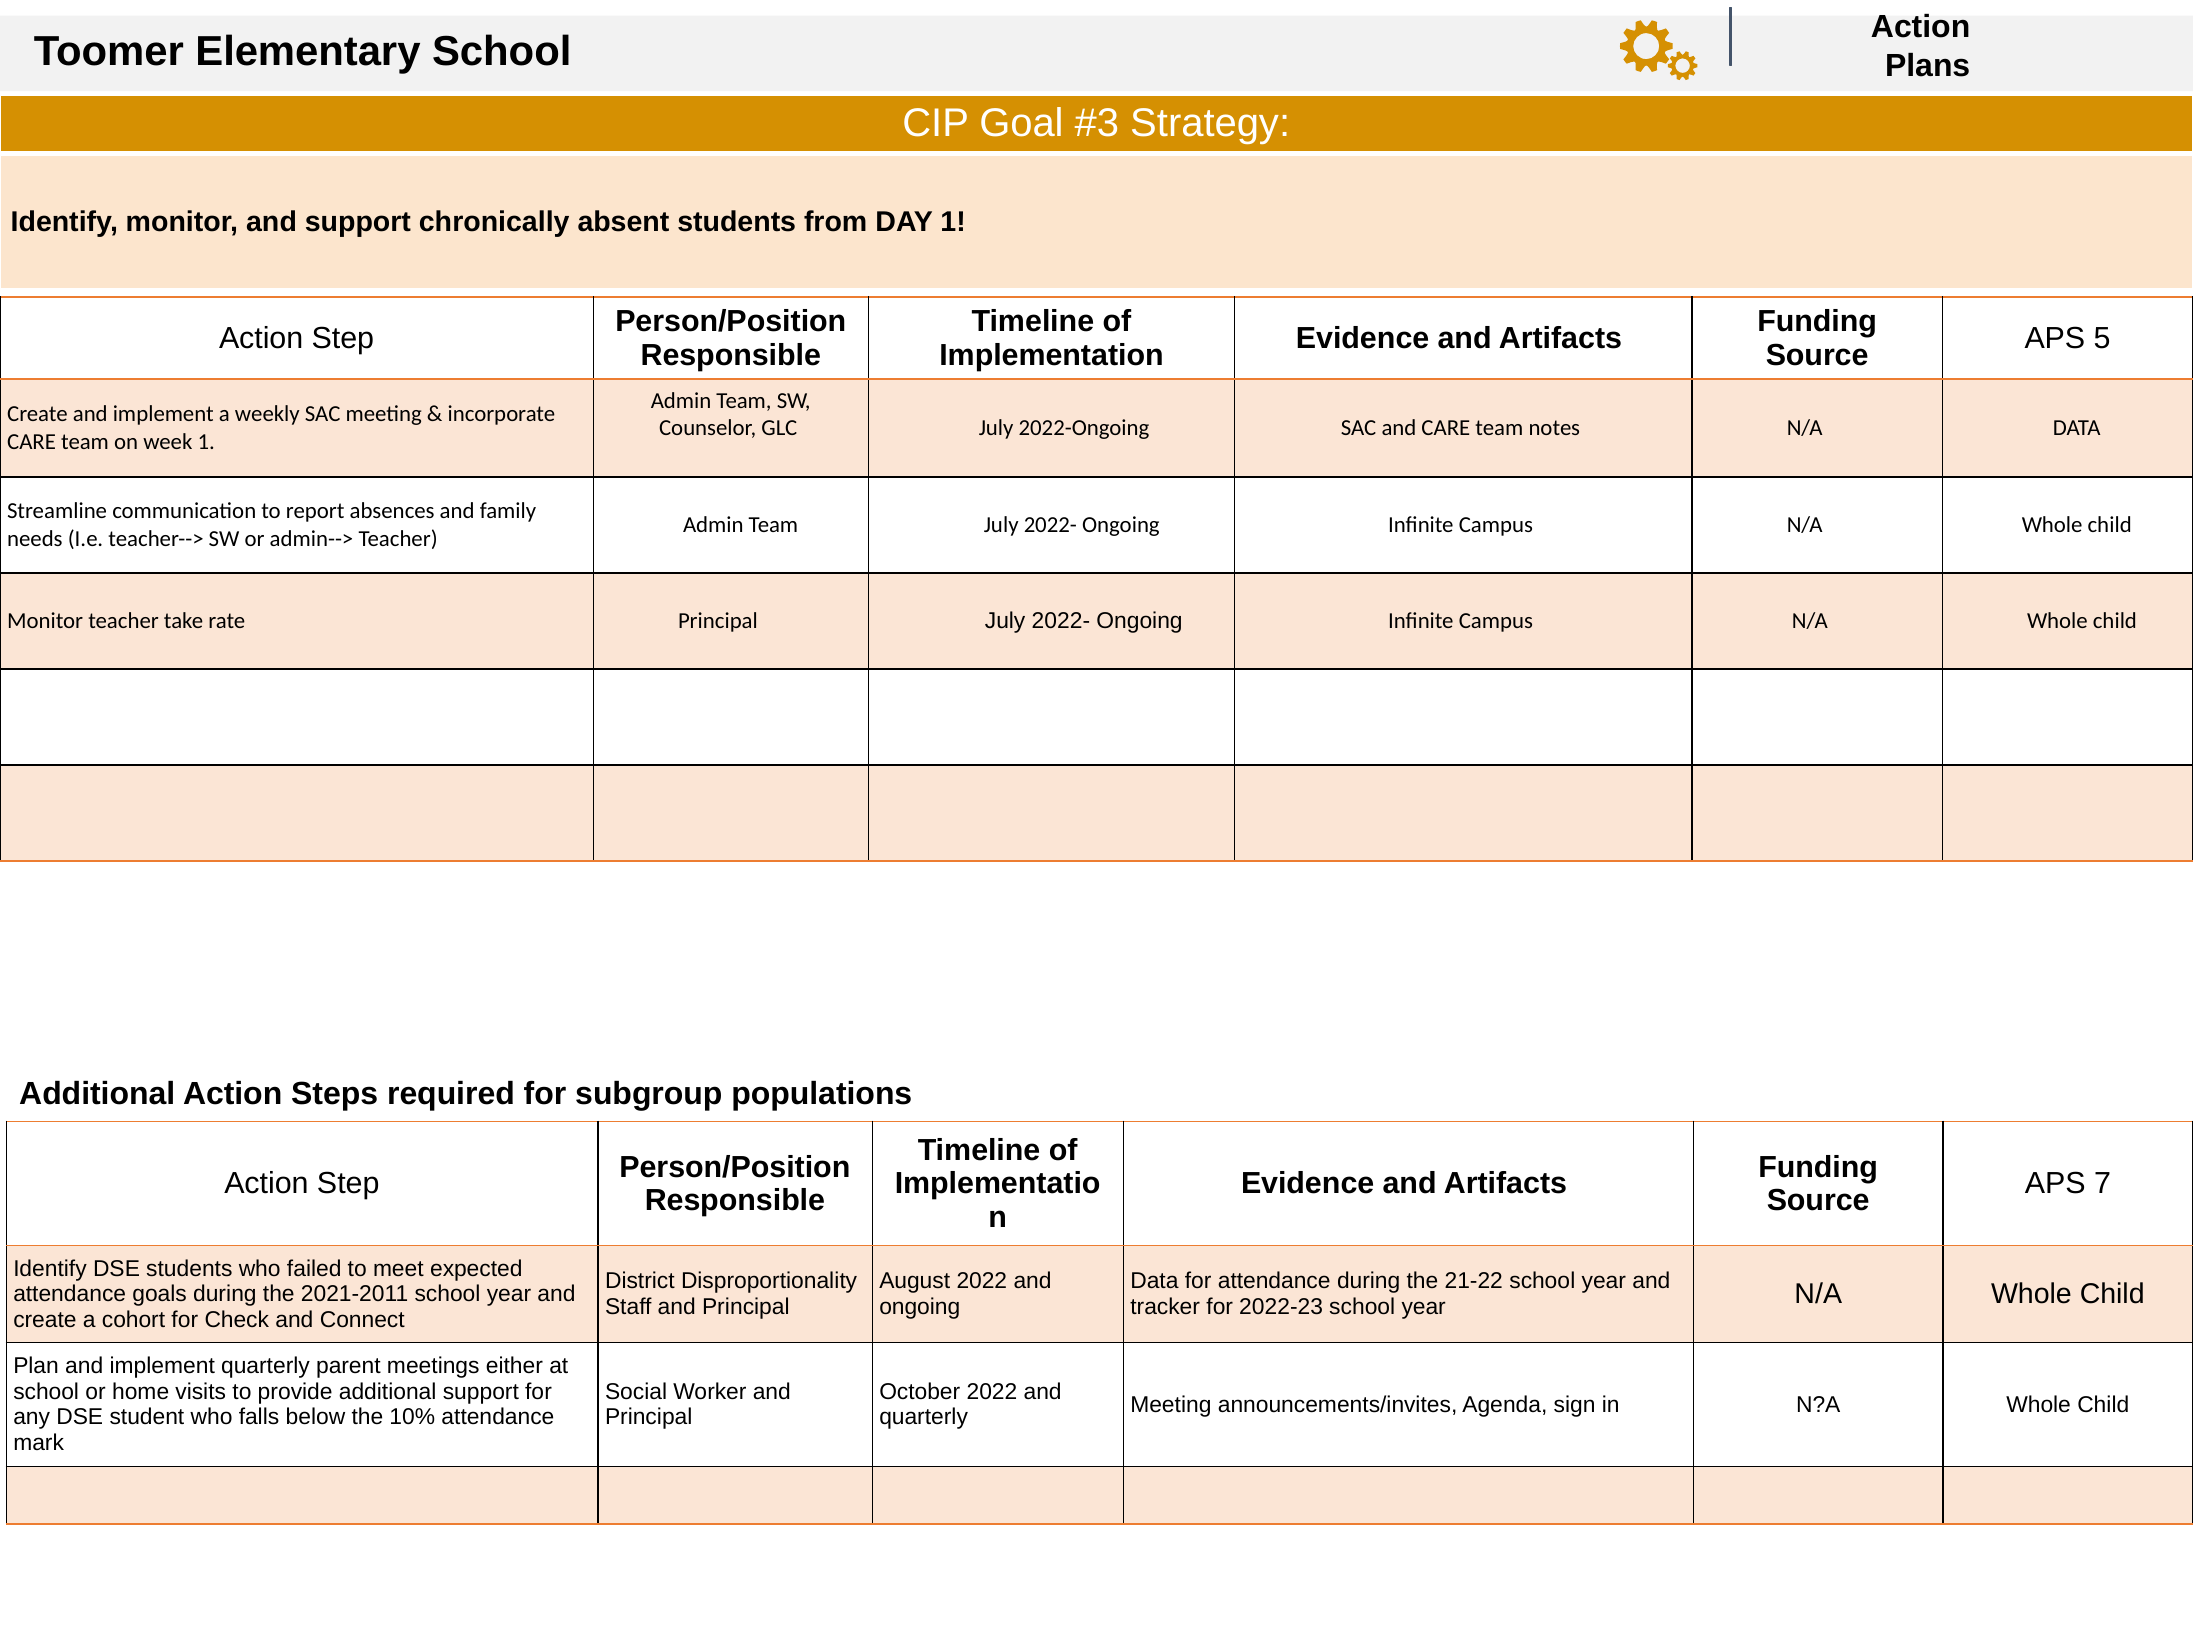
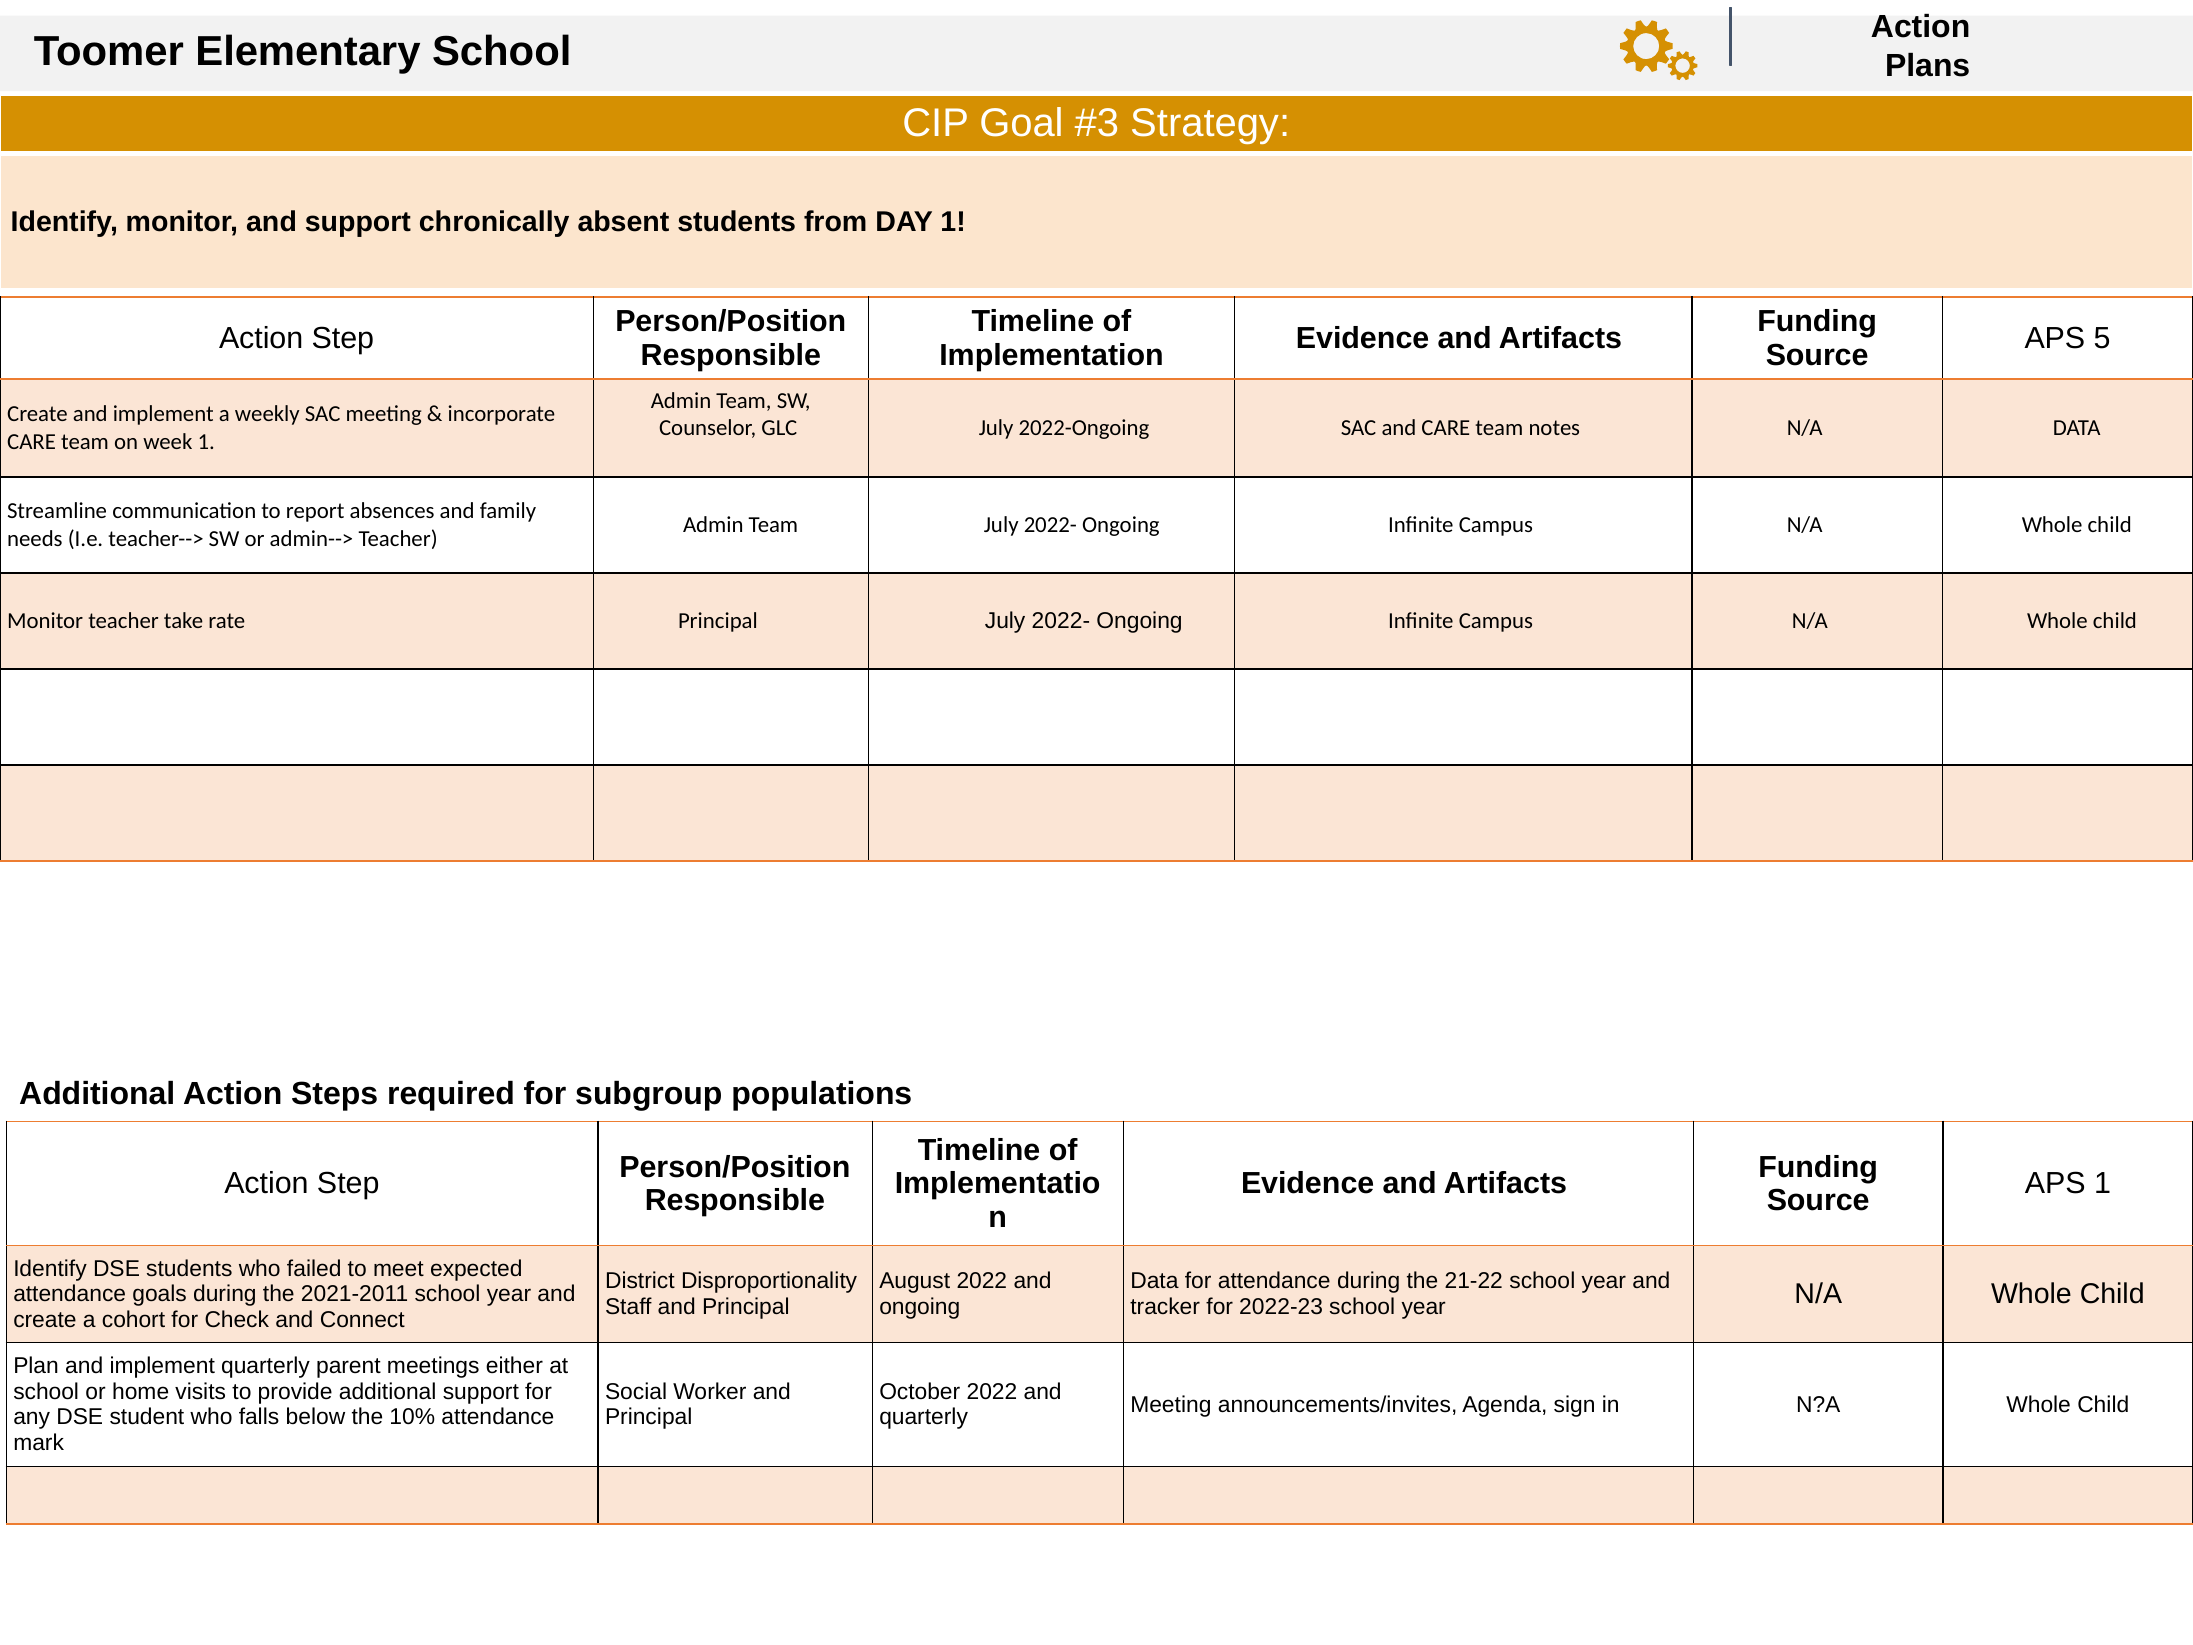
APS 7: 7 -> 1 (2102, 1184)
